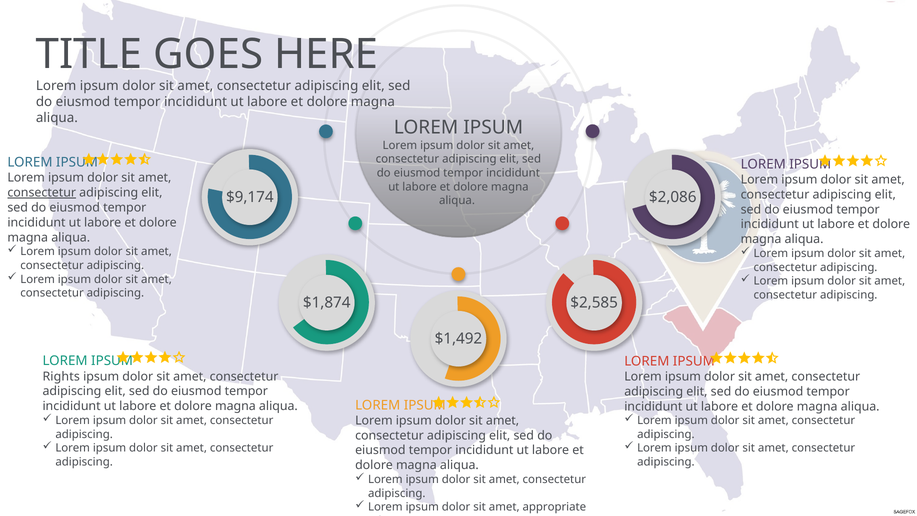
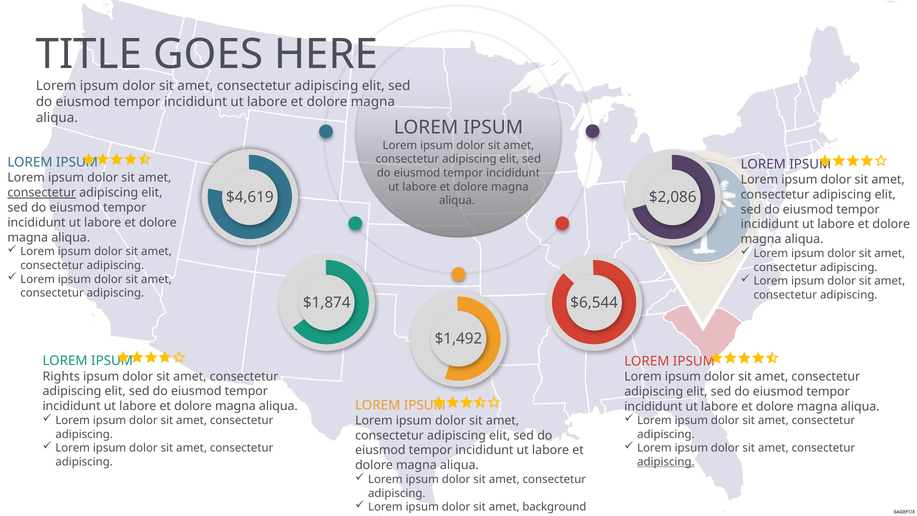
$9,174: $9,174 -> $4,619 (250, 197)
$2,585: $2,585 -> $6,544 (594, 302)
adipiscing underline: none -> present (666, 462)
appropriate: appropriate -> background (554, 507)
